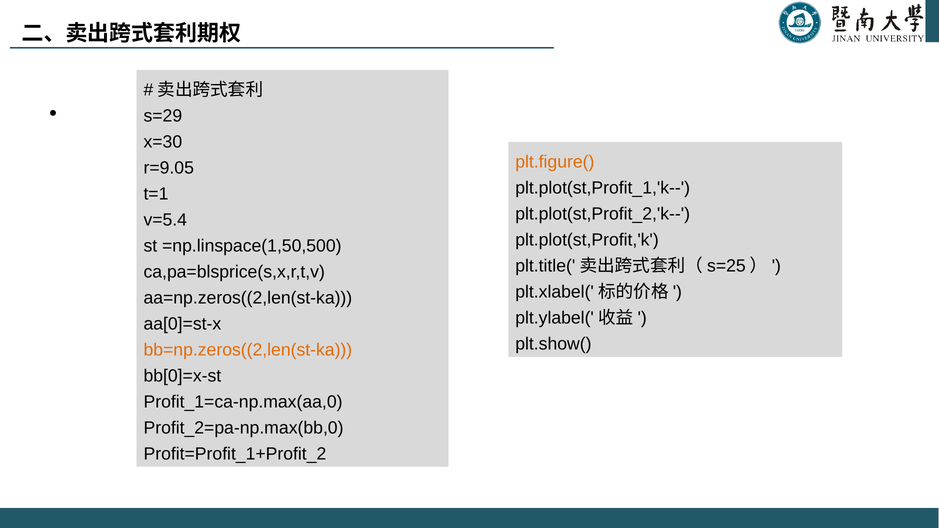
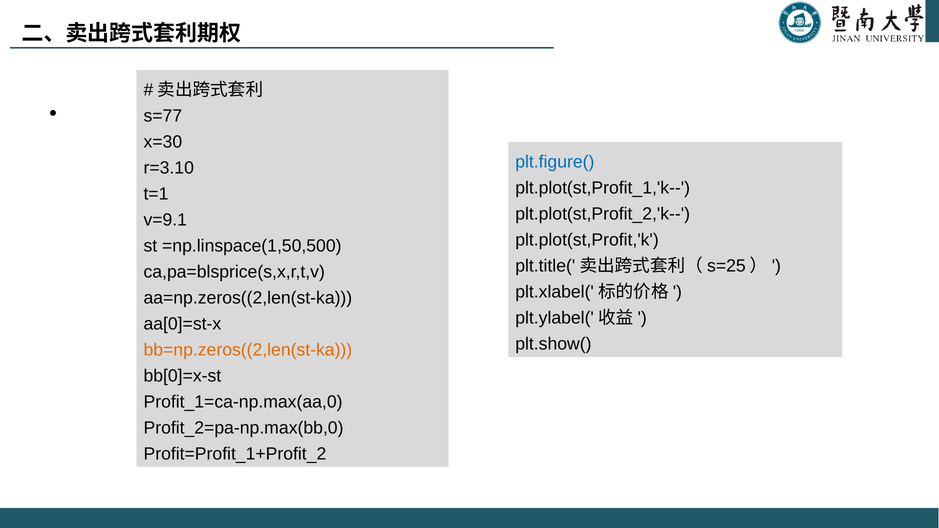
s=29: s=29 -> s=77 (163, 116)
plt.figure( colour: orange -> blue (555, 162)
r=9.05: r=9.05 -> r=3.10 (169, 168)
v=5.4: v=5.4 -> v=9.1 (165, 220)
